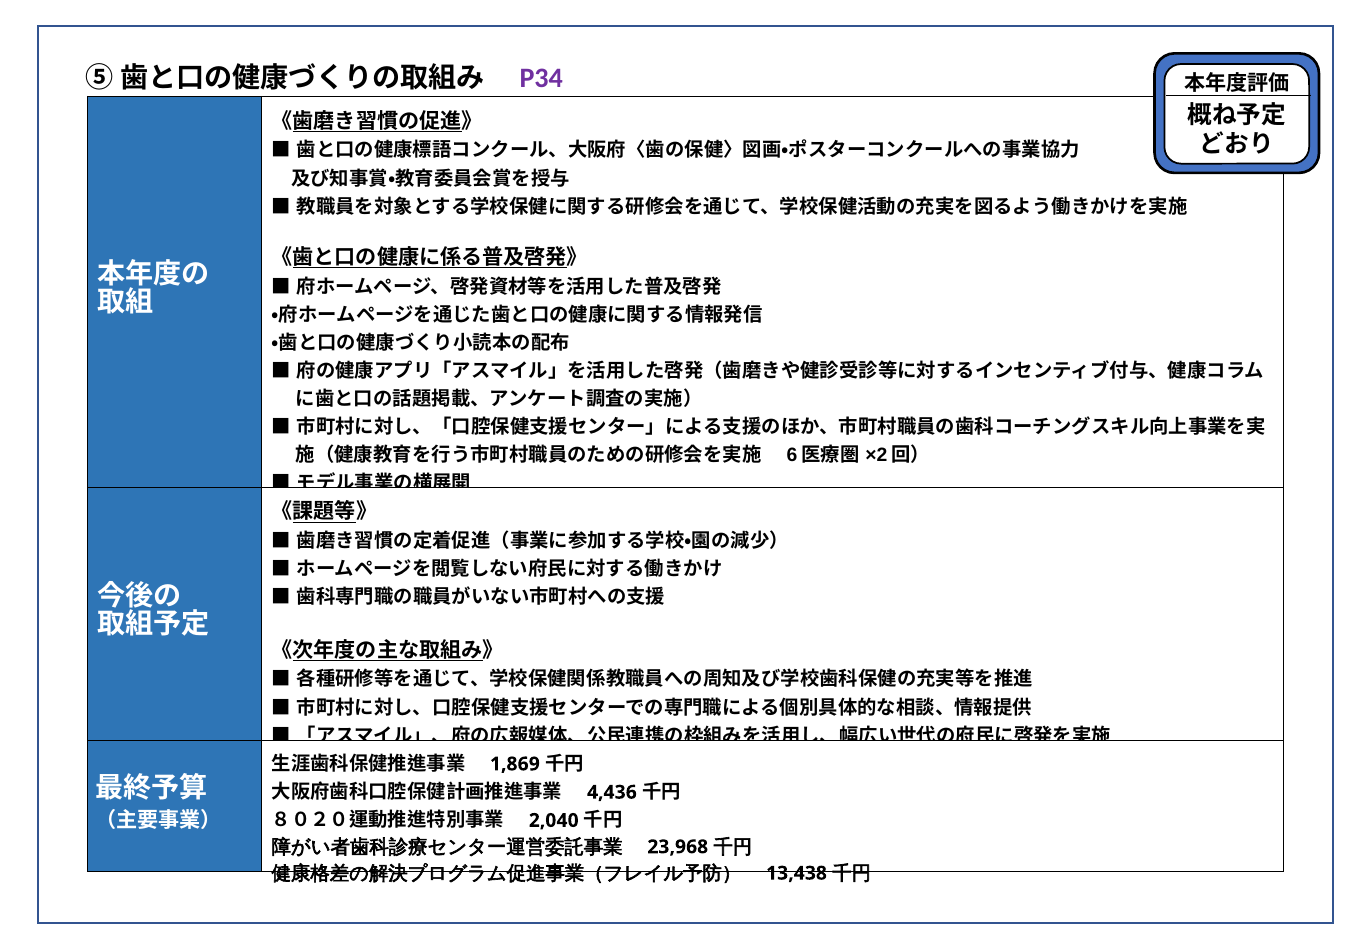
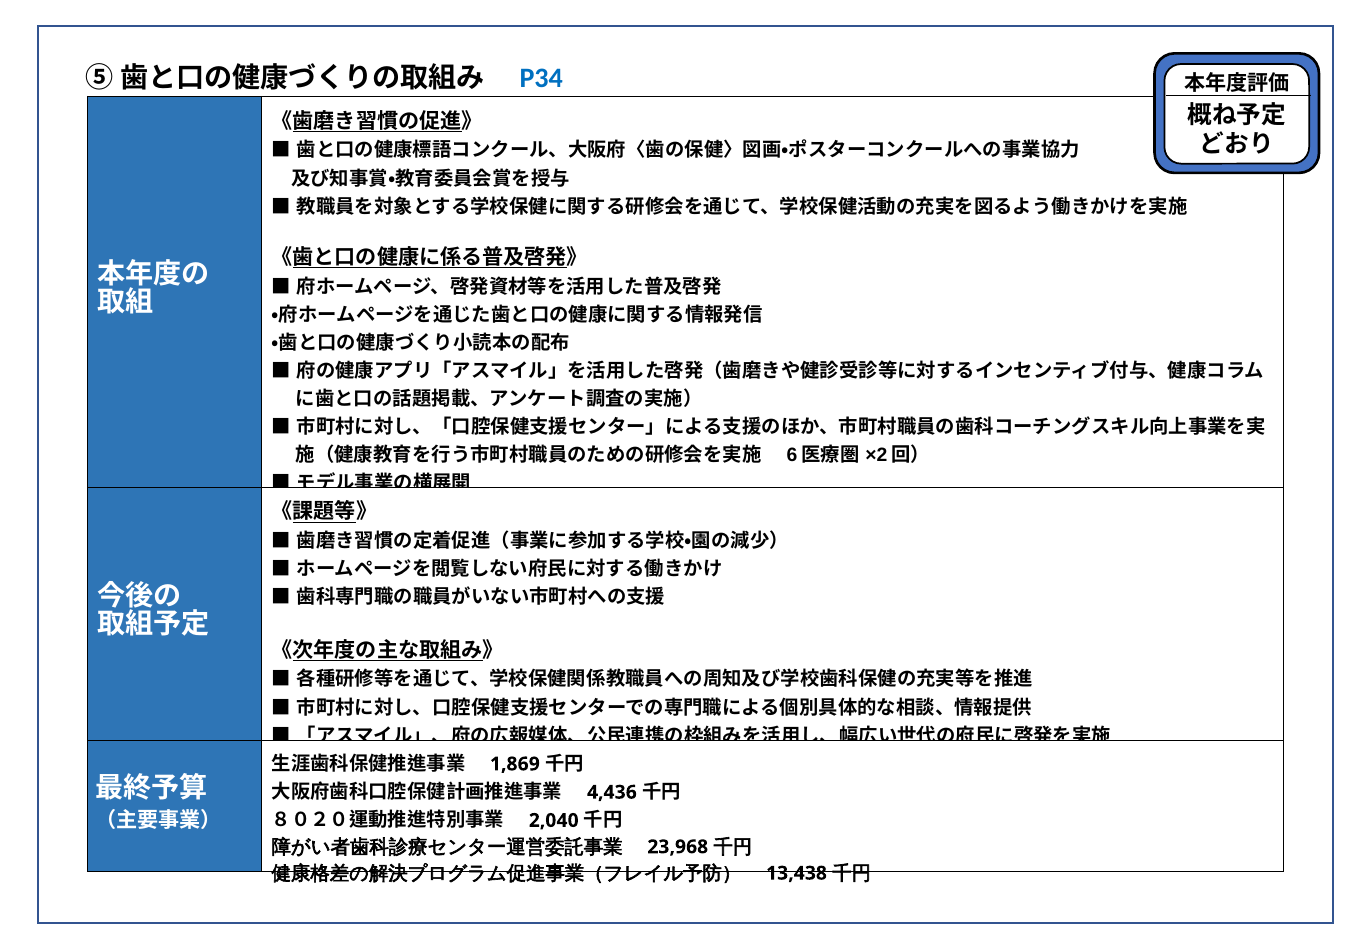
P34 colour: purple -> blue (541, 78)
